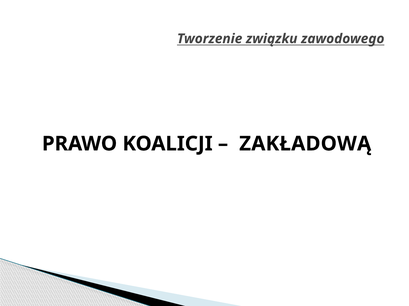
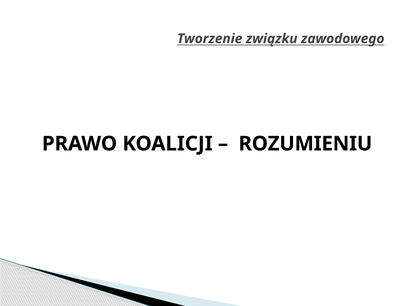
ZAKŁADOWĄ: ZAKŁADOWĄ -> ROZUMIENIU (305, 144)
